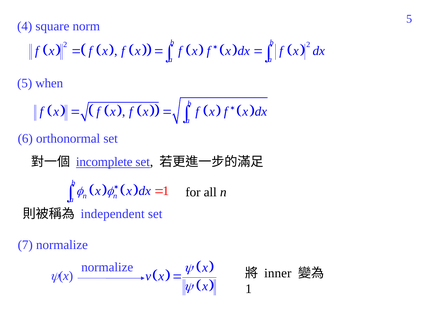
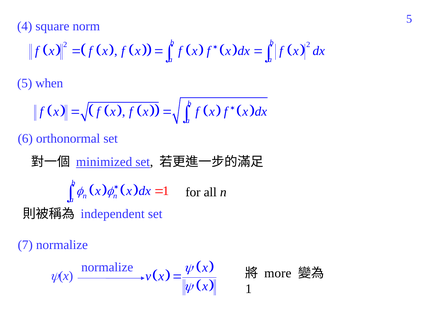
incomplete: incomplete -> minimized (104, 162)
inner: inner -> more (278, 274)
